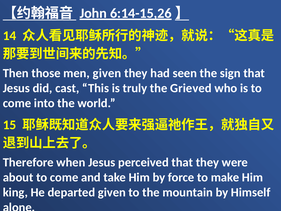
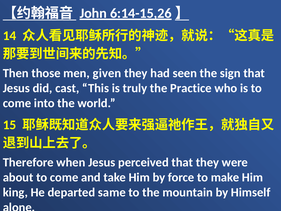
Grieved: Grieved -> Practice (191, 88)
departed given: given -> same (112, 192)
